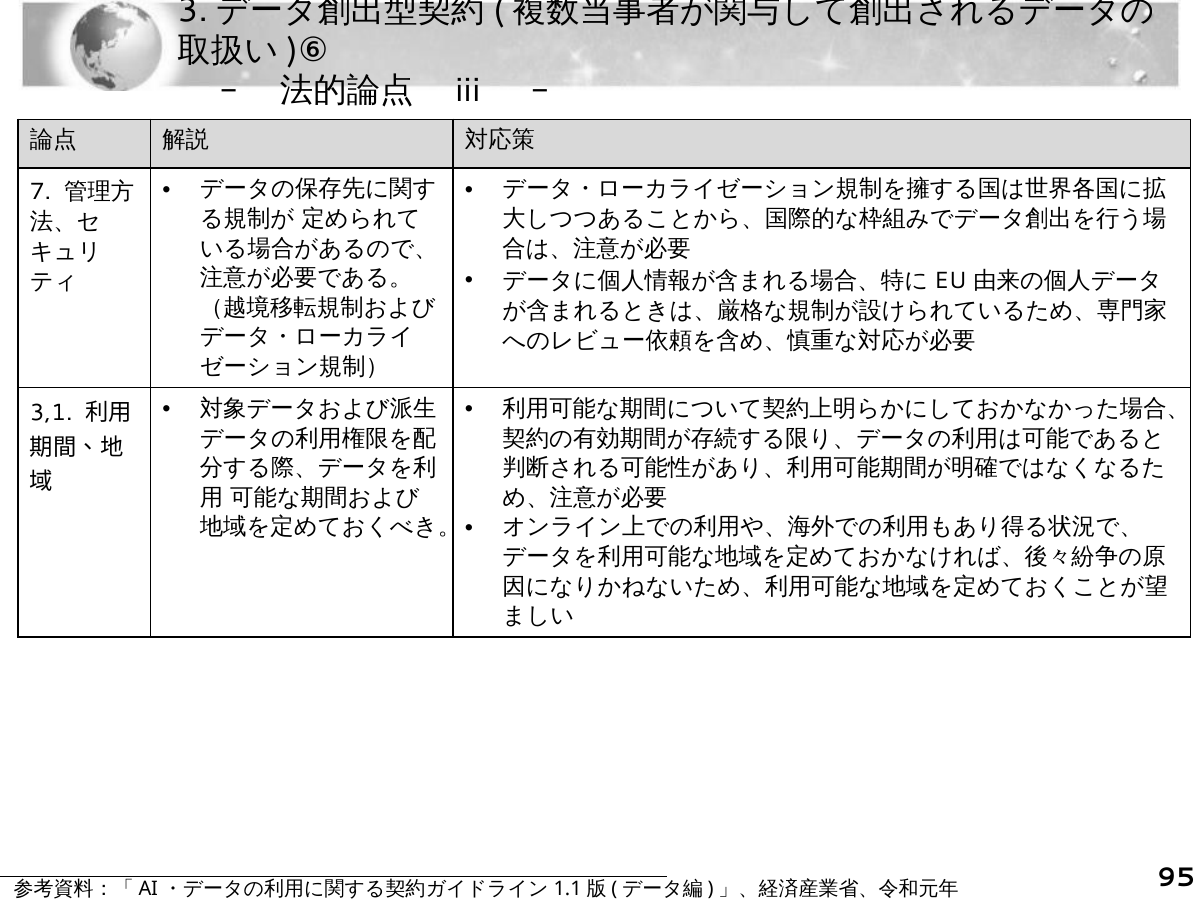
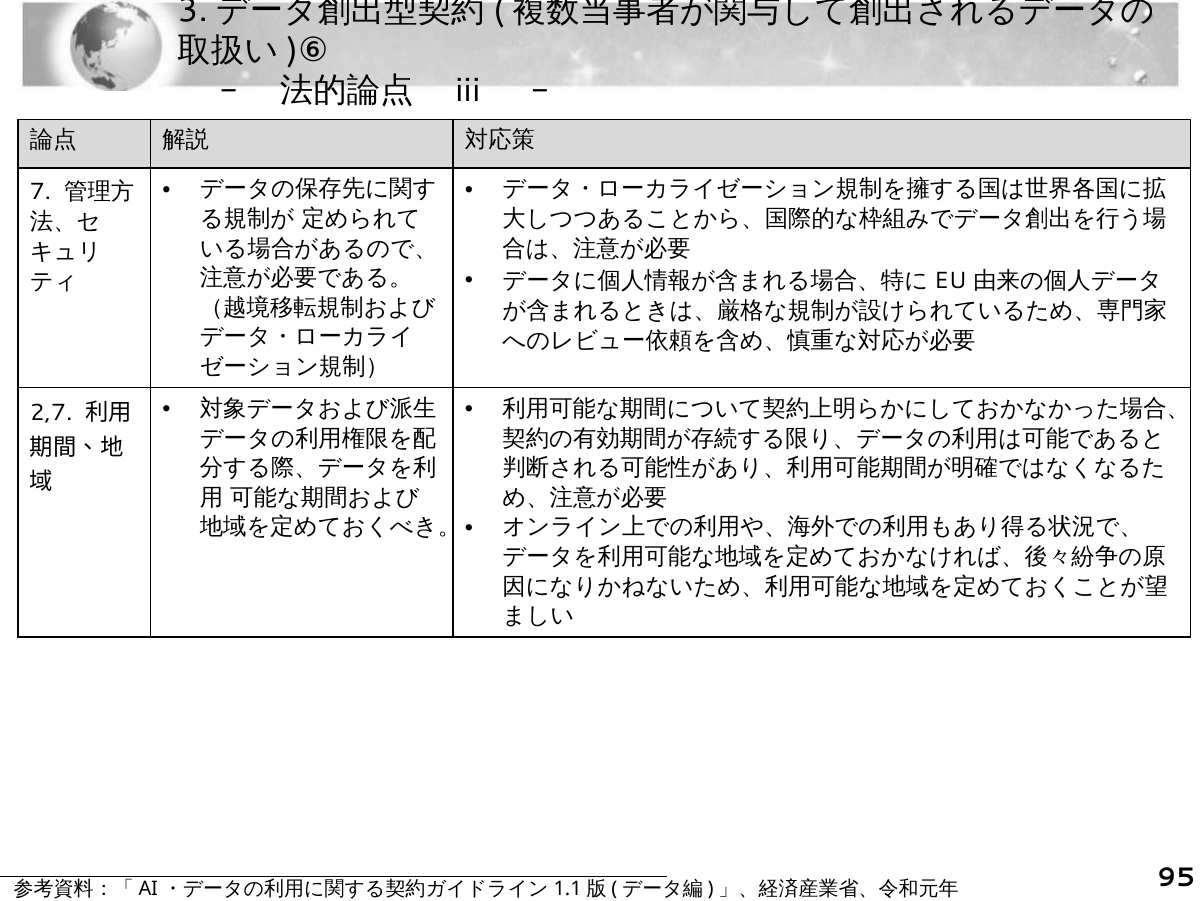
3,1: 3,1 -> 2,7 (51, 413)
